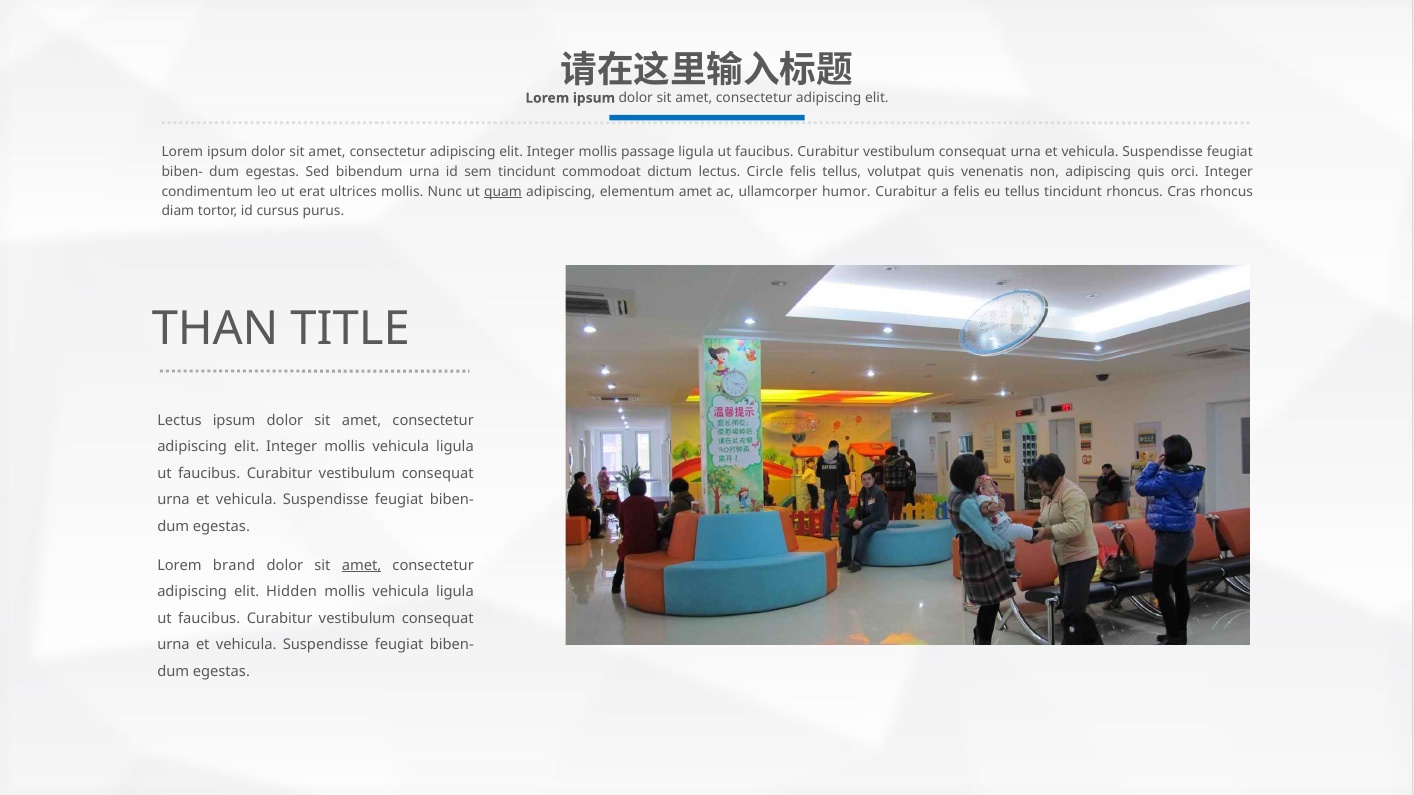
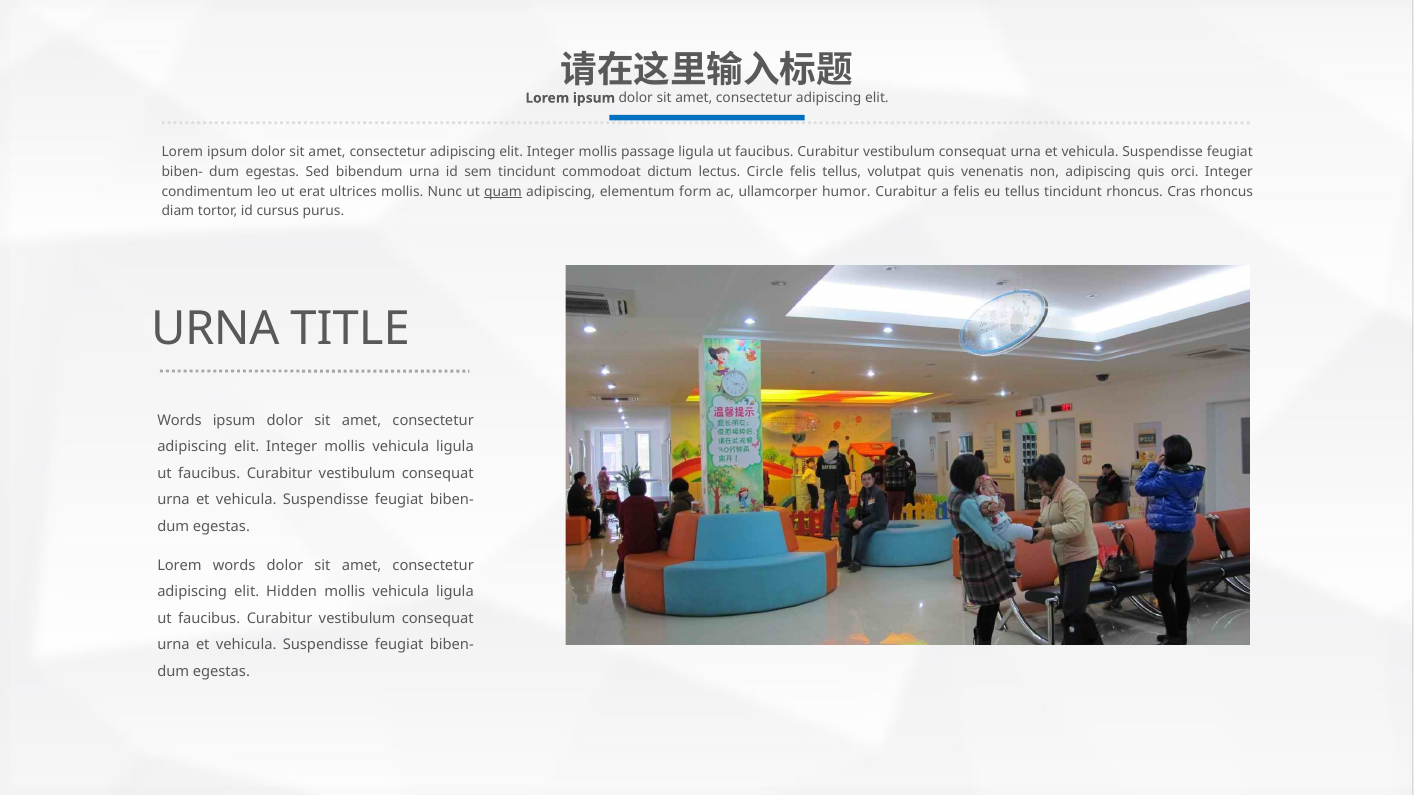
elementum amet: amet -> form (695, 192)
THAN: THAN -> URNA (215, 329)
Lectus: Lectus -> Words (180, 420)
Lorem brand: brand -> words (234, 566)
amet underline: present -> none (362, 566)
